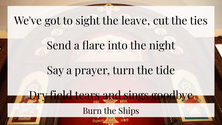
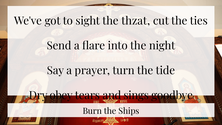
leave: leave -> thzat (136, 21)
field: field -> obey (61, 95)
